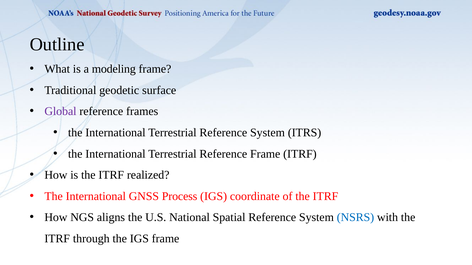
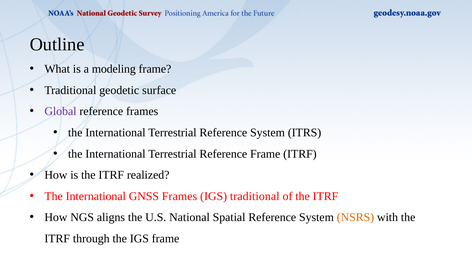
GNSS Process: Process -> Frames (180, 197)
IGS coordinate: coordinate -> traditional (255, 197)
NSRS colour: blue -> orange (355, 218)
